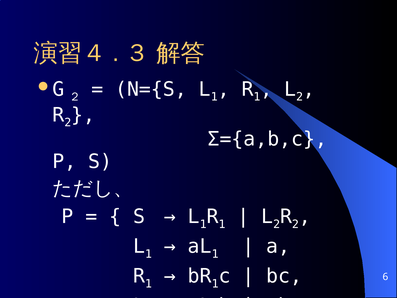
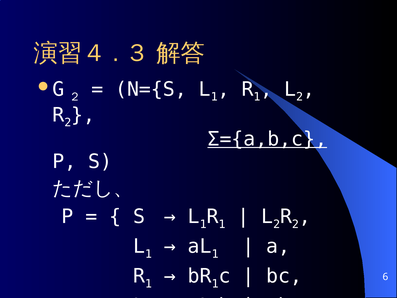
Σ={a,b,c underline: none -> present (267, 139)
